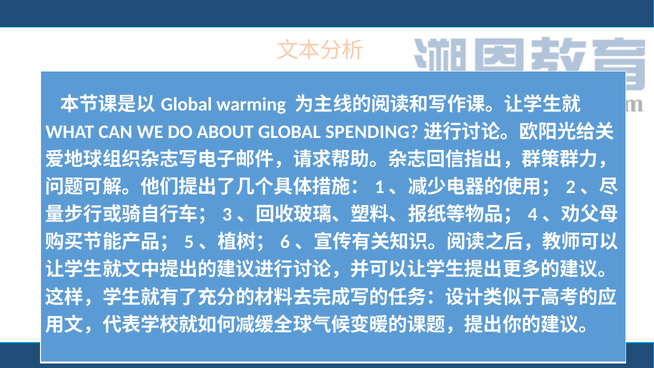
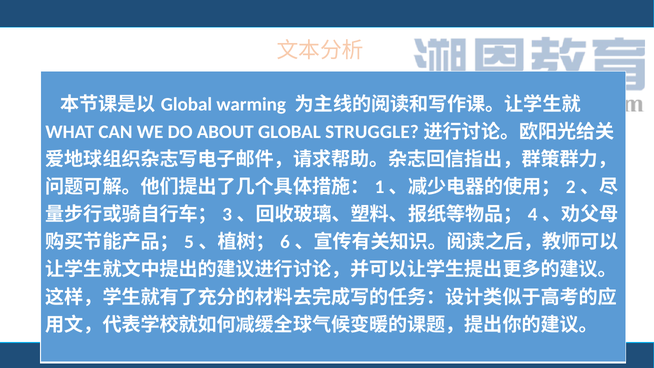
SPENDING: SPENDING -> STRUGGLE (372, 132)
